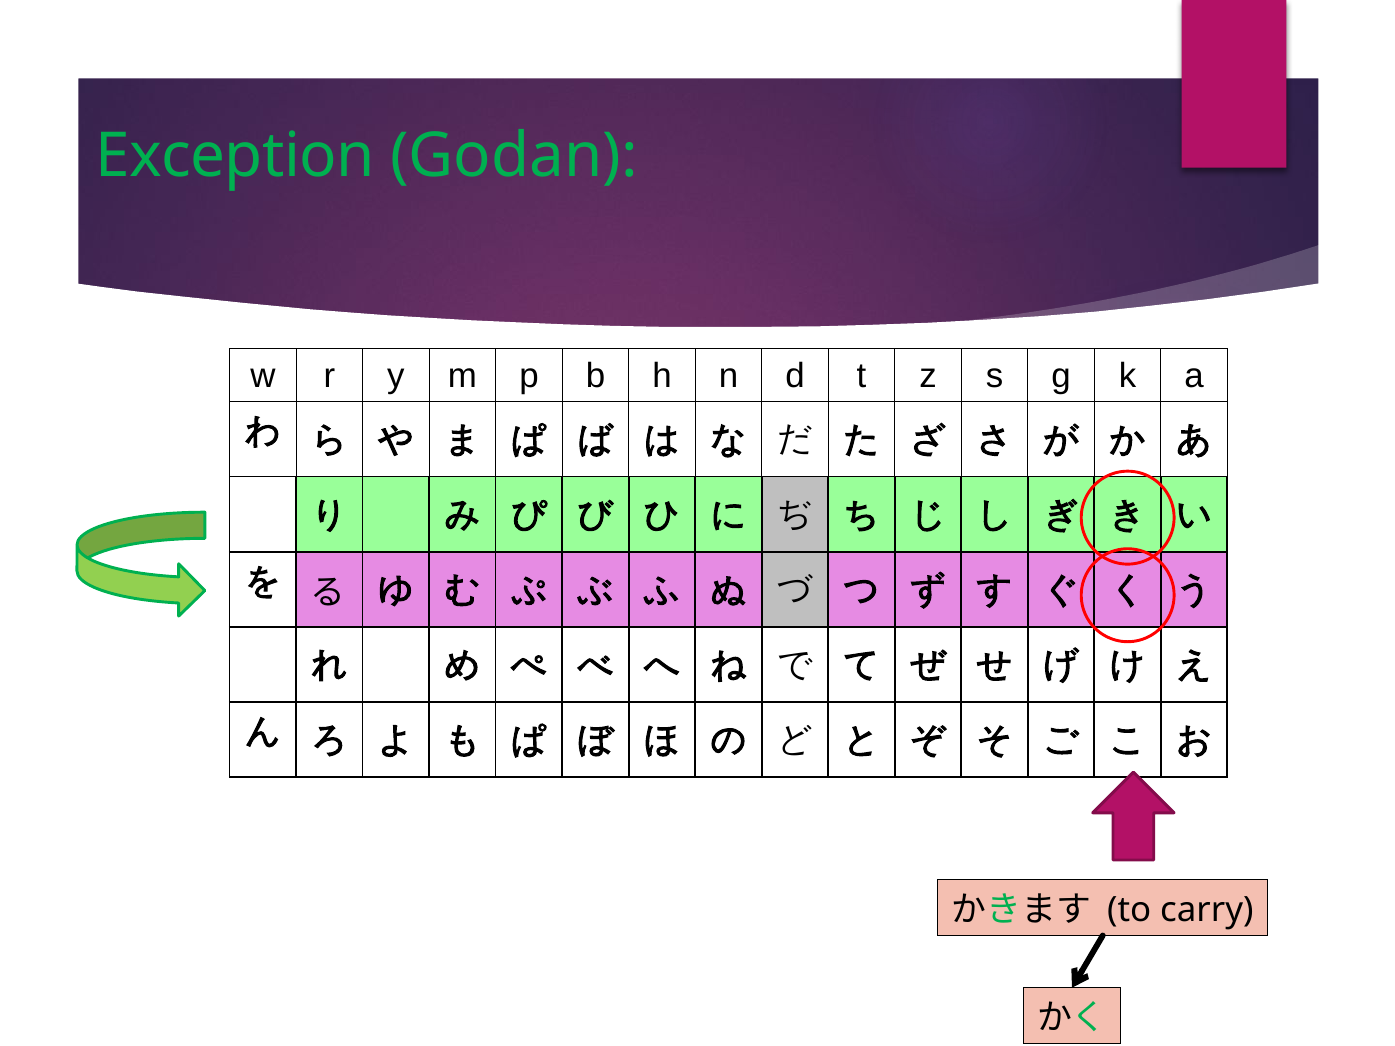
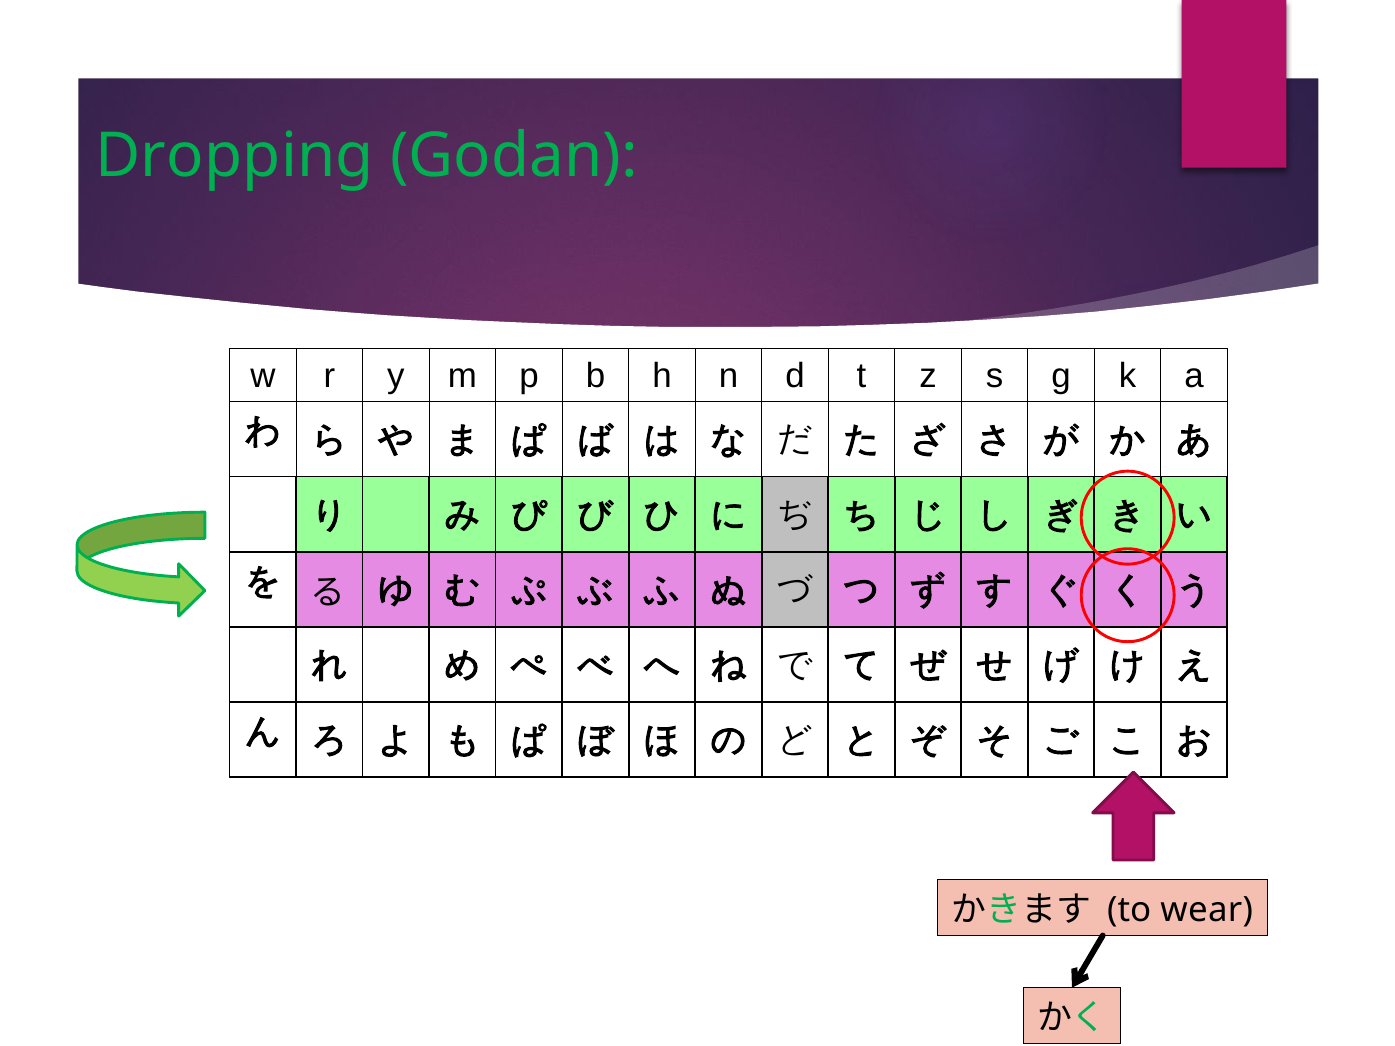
Exception: Exception -> Dropping (235, 156)
carry: carry -> wear (1207, 910)
